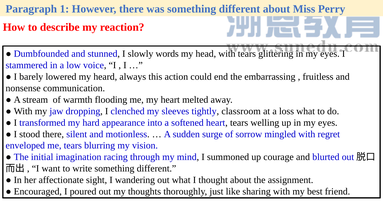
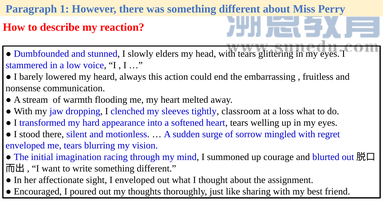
words: words -> elders (167, 54)
I wandering: wandering -> enveloped (135, 180)
